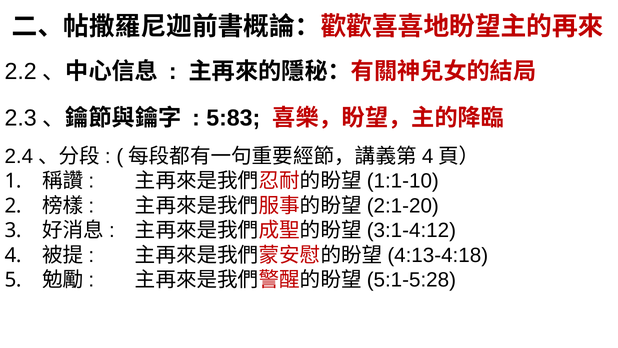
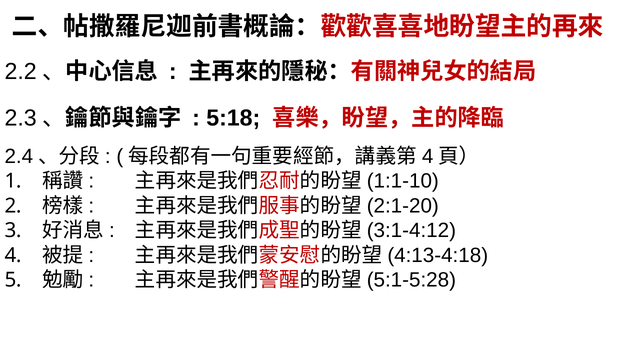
5:83: 5:83 -> 5:18 (233, 118)
